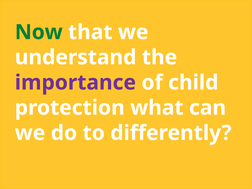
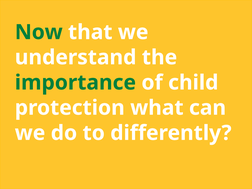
importance colour: purple -> green (75, 83)
